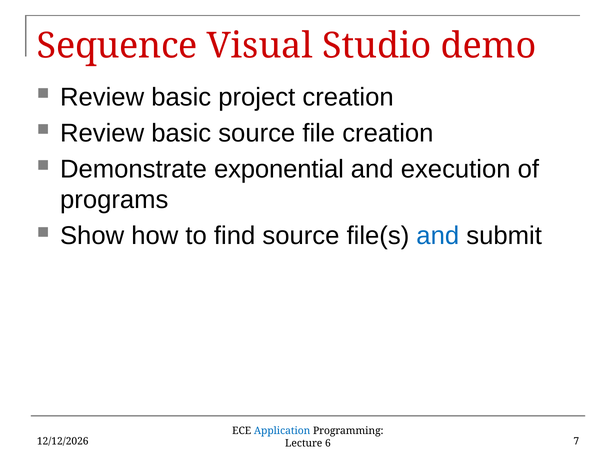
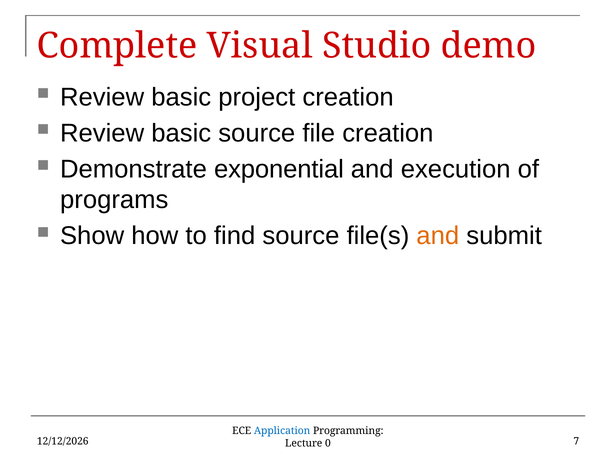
Sequence: Sequence -> Complete (117, 46)
and colour: blue -> orange (438, 236)
6: 6 -> 0 (328, 443)
